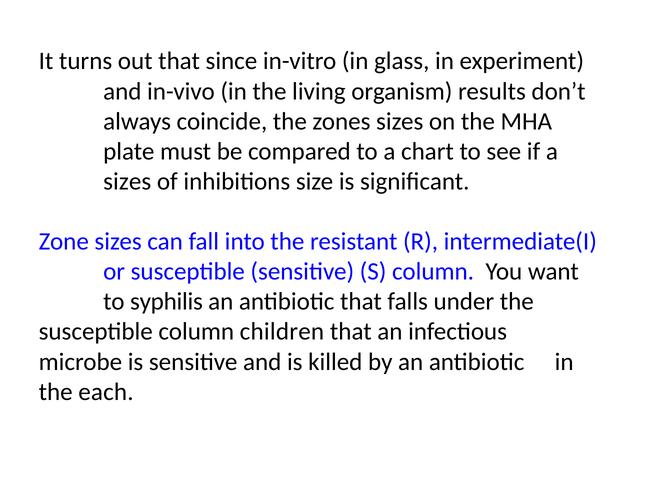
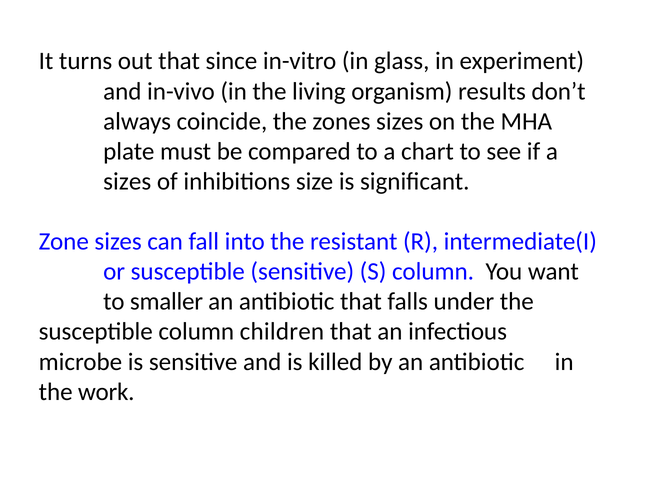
syphilis: syphilis -> smaller (166, 301)
each: each -> work (106, 392)
